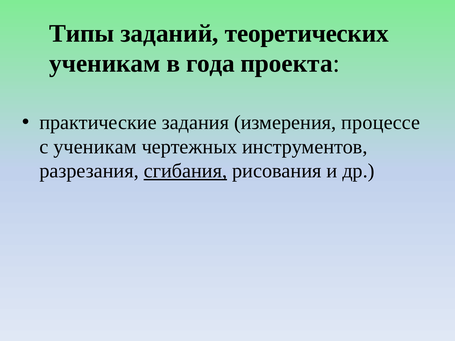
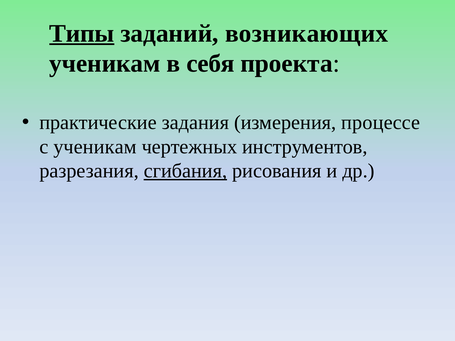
Типы underline: none -> present (82, 33)
теоретических: теоретических -> возникающих (307, 33)
года: года -> себя (210, 64)
